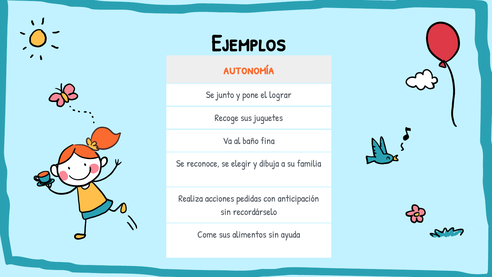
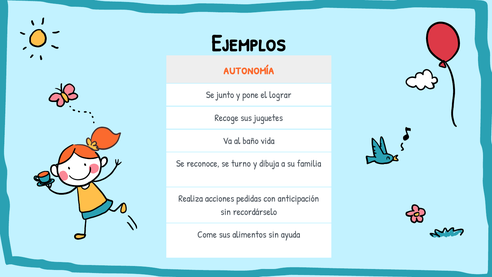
fina: fina -> vida (268, 141)
elegir: elegir -> turno (241, 164)
